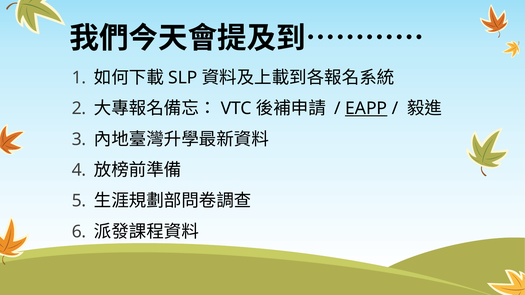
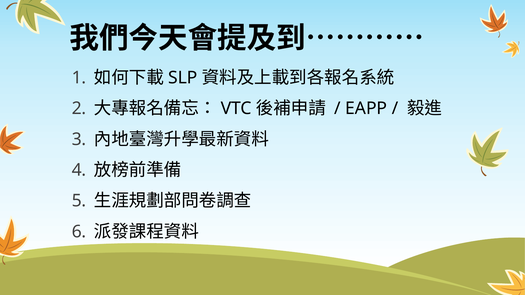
EAPP underline: present -> none (366, 109)
